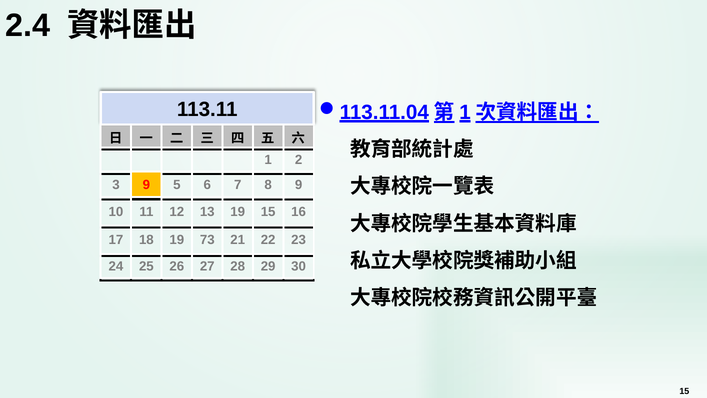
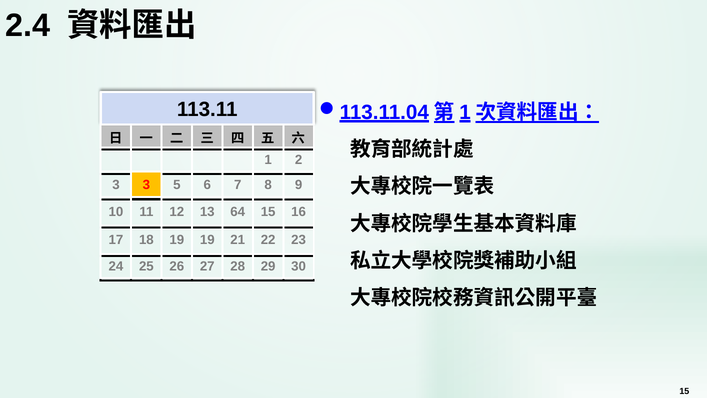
3 9: 9 -> 3 (146, 185)
13 19: 19 -> 64 (238, 212)
19 73: 73 -> 19 (207, 240)
